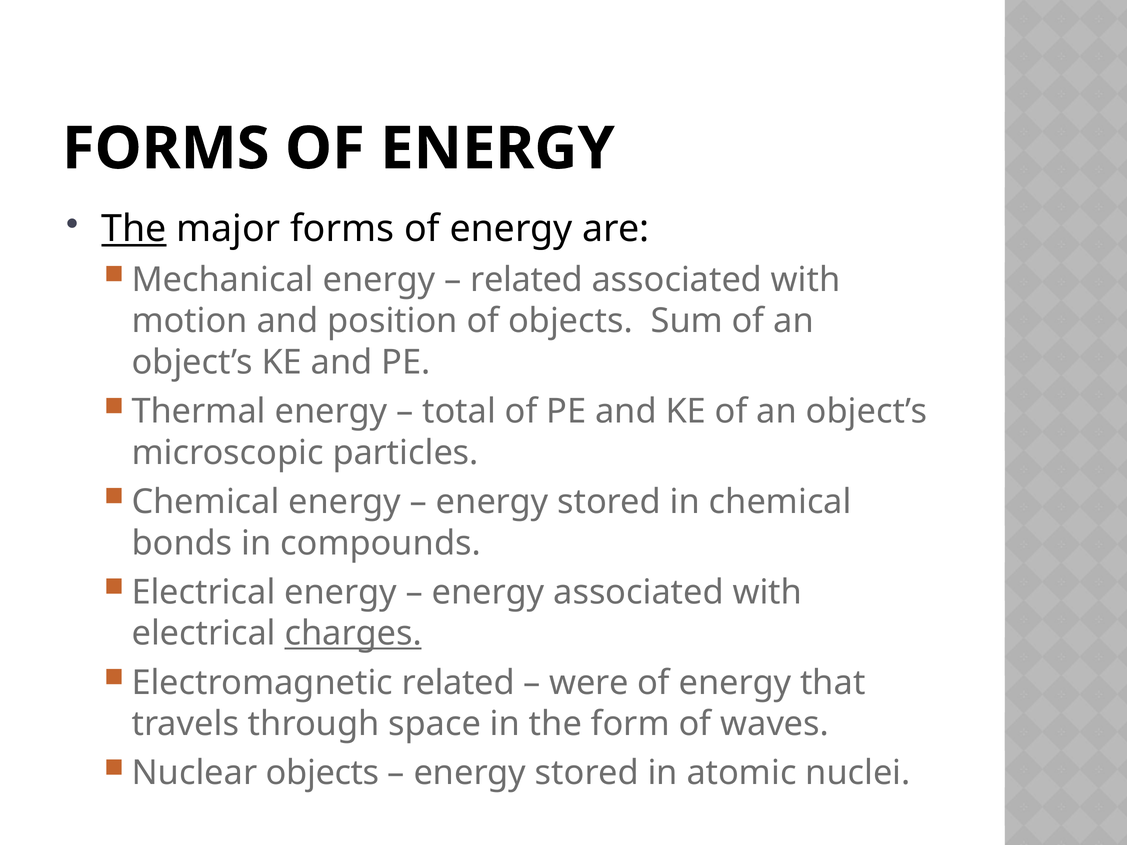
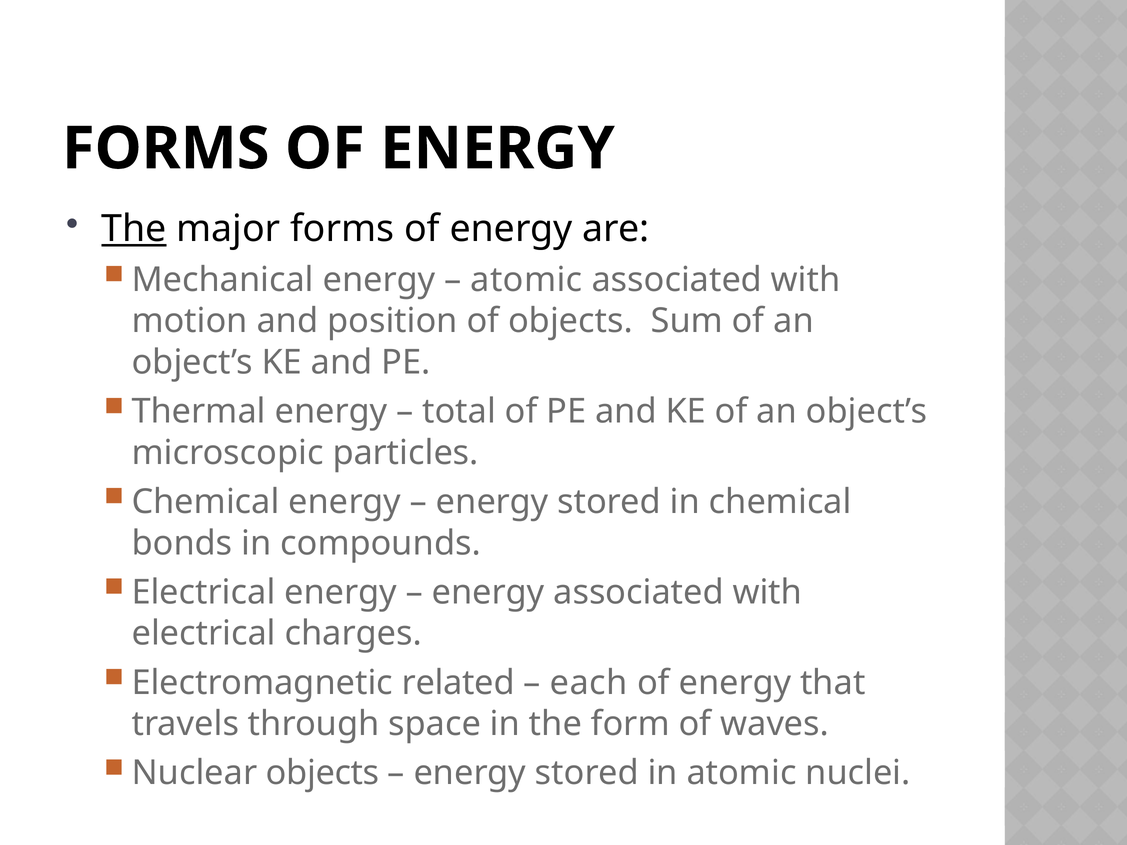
related: related -> atomic (526, 280)
charges underline: present -> none (353, 634)
were: were -> each (589, 683)
